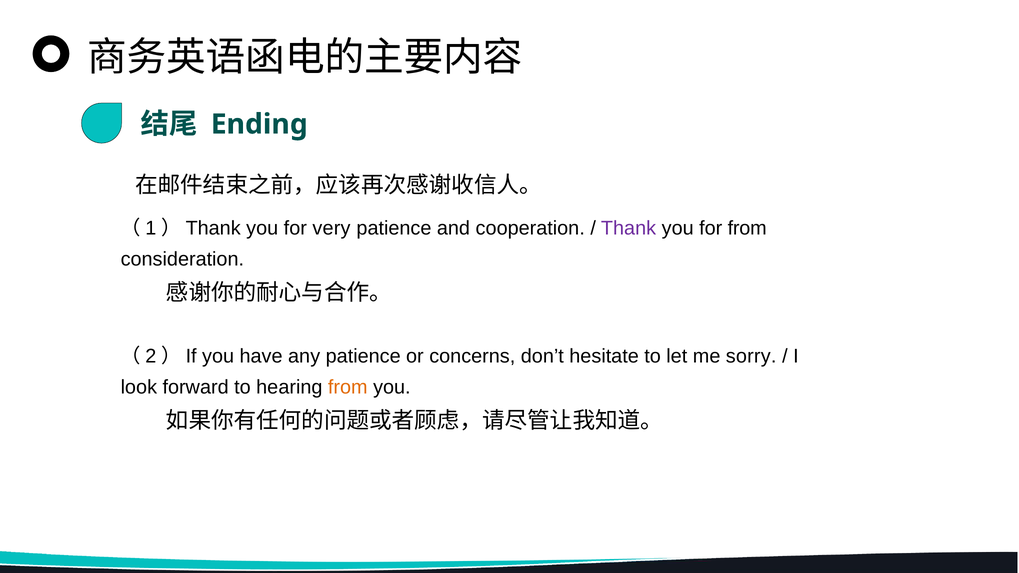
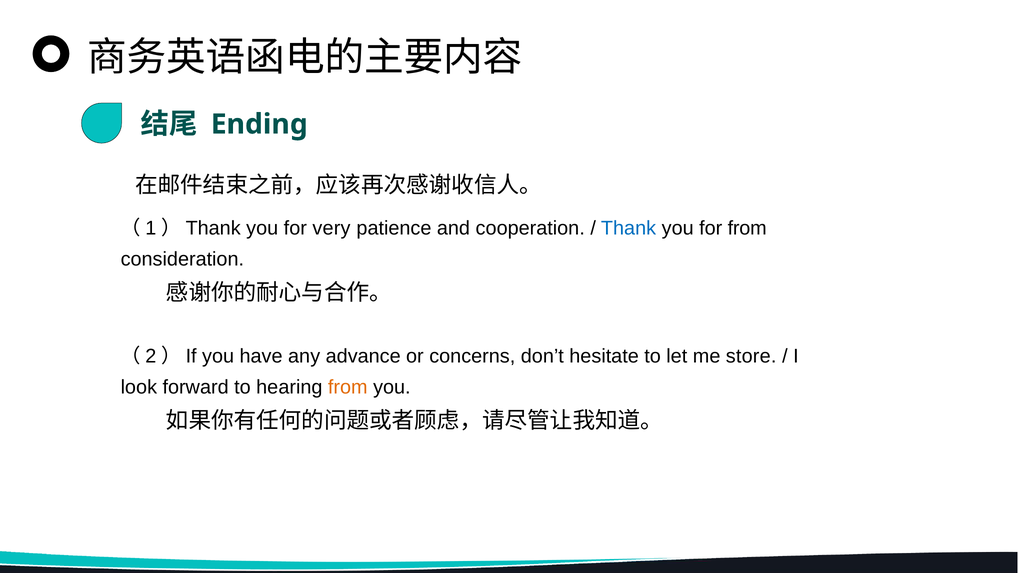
Thank colour: purple -> blue (628, 228)
any patience: patience -> advance (363, 356)
sorry: sorry -> store (751, 356)
